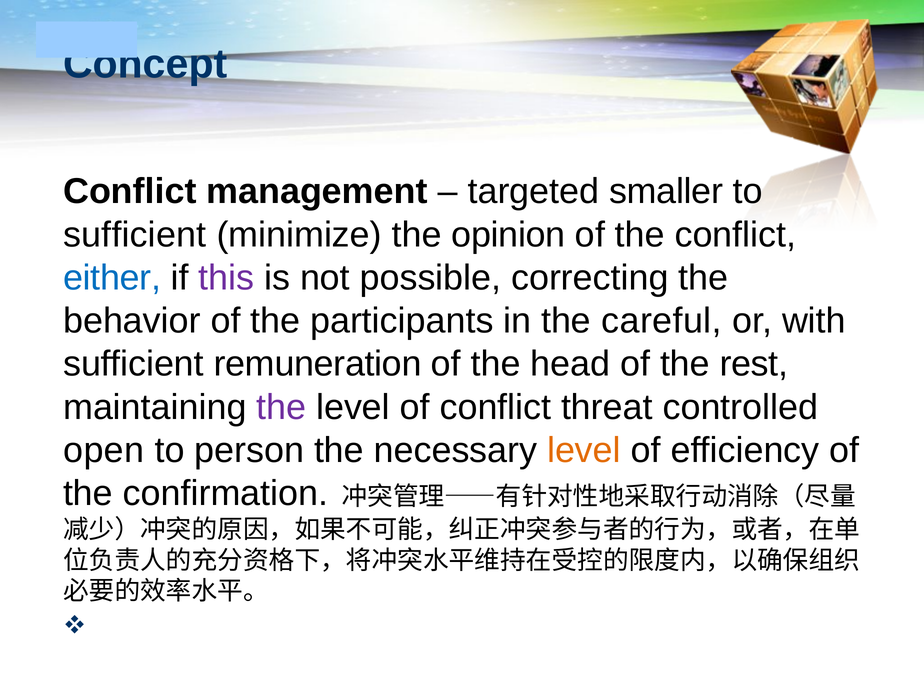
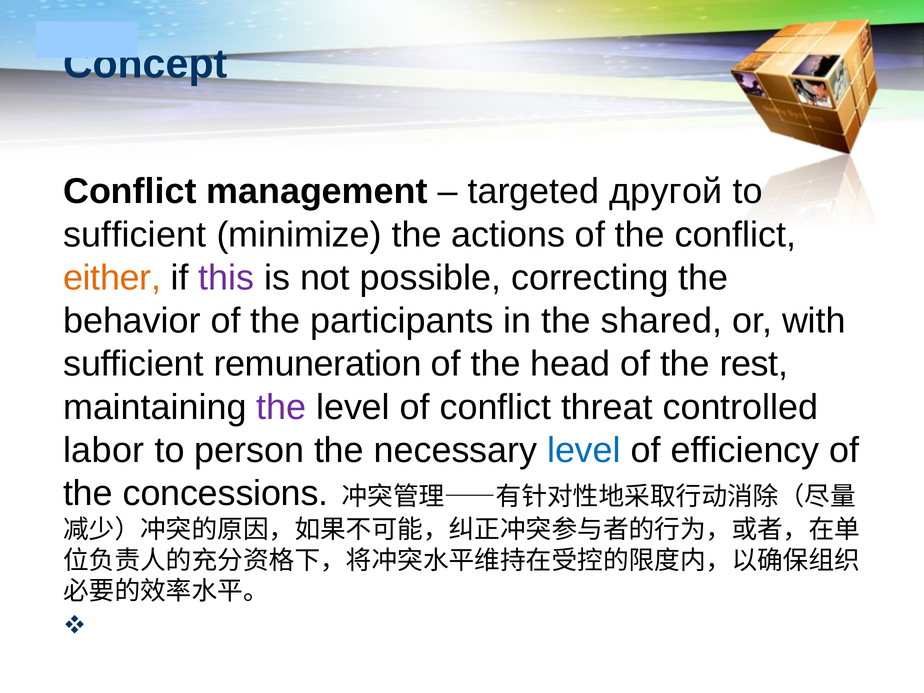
smaller: smaller -> другой (666, 192)
opinion: opinion -> actions (508, 235)
either colour: blue -> orange (112, 278)
careful: careful -> shared (662, 321)
open: open -> labor (104, 450)
level colour: orange -> blue (584, 450)
confirmation: confirmation -> concessions (226, 494)
